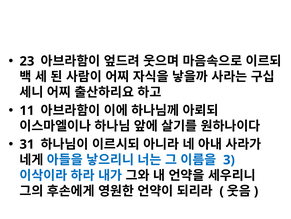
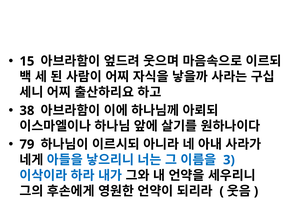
23: 23 -> 15 (27, 61)
11: 11 -> 38 (27, 110)
31: 31 -> 79 (27, 144)
